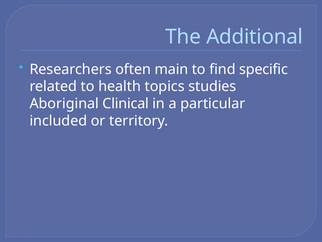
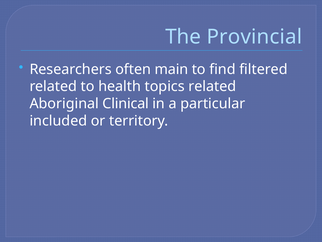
Additional: Additional -> Provincial (254, 37)
specific: specific -> filtered (263, 69)
topics studies: studies -> related (212, 86)
